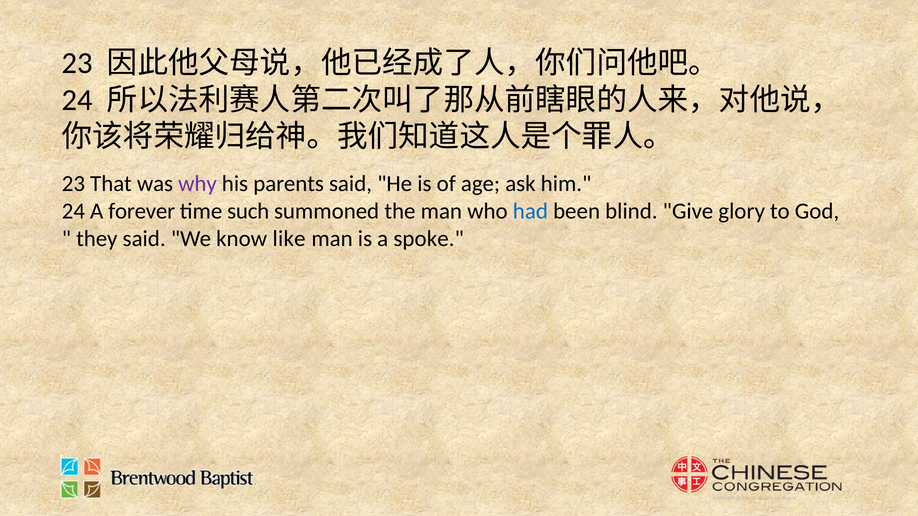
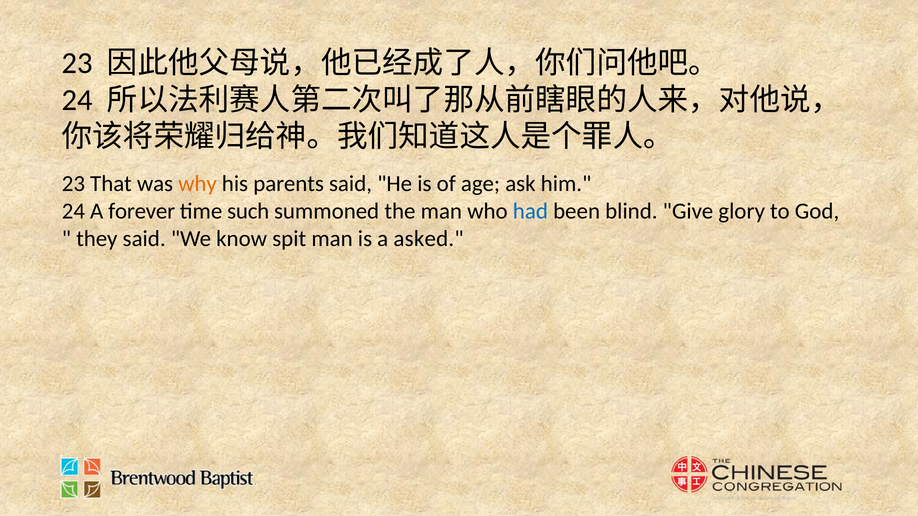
why colour: purple -> orange (197, 184)
like: like -> spit (289, 239)
spoke: spoke -> asked (429, 239)
